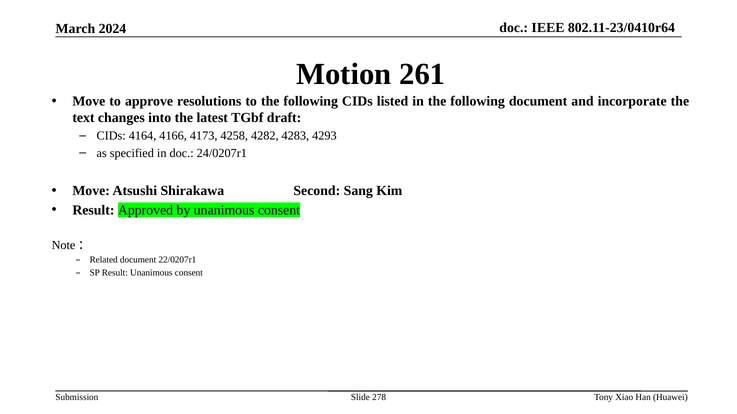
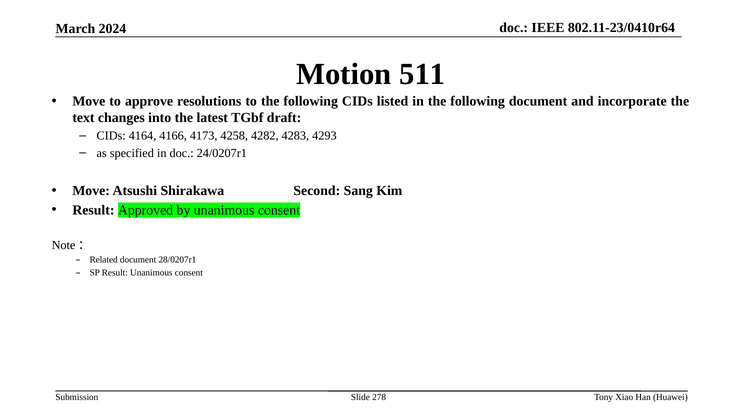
261: 261 -> 511 (422, 74)
22/0207r1: 22/0207r1 -> 28/0207r1 (177, 260)
